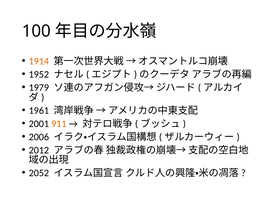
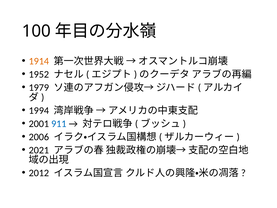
1961: 1961 -> 1994 (39, 110)
911 colour: orange -> blue (59, 124)
2012: 2012 -> 2021 (39, 150)
2052: 2052 -> 2012 (39, 173)
